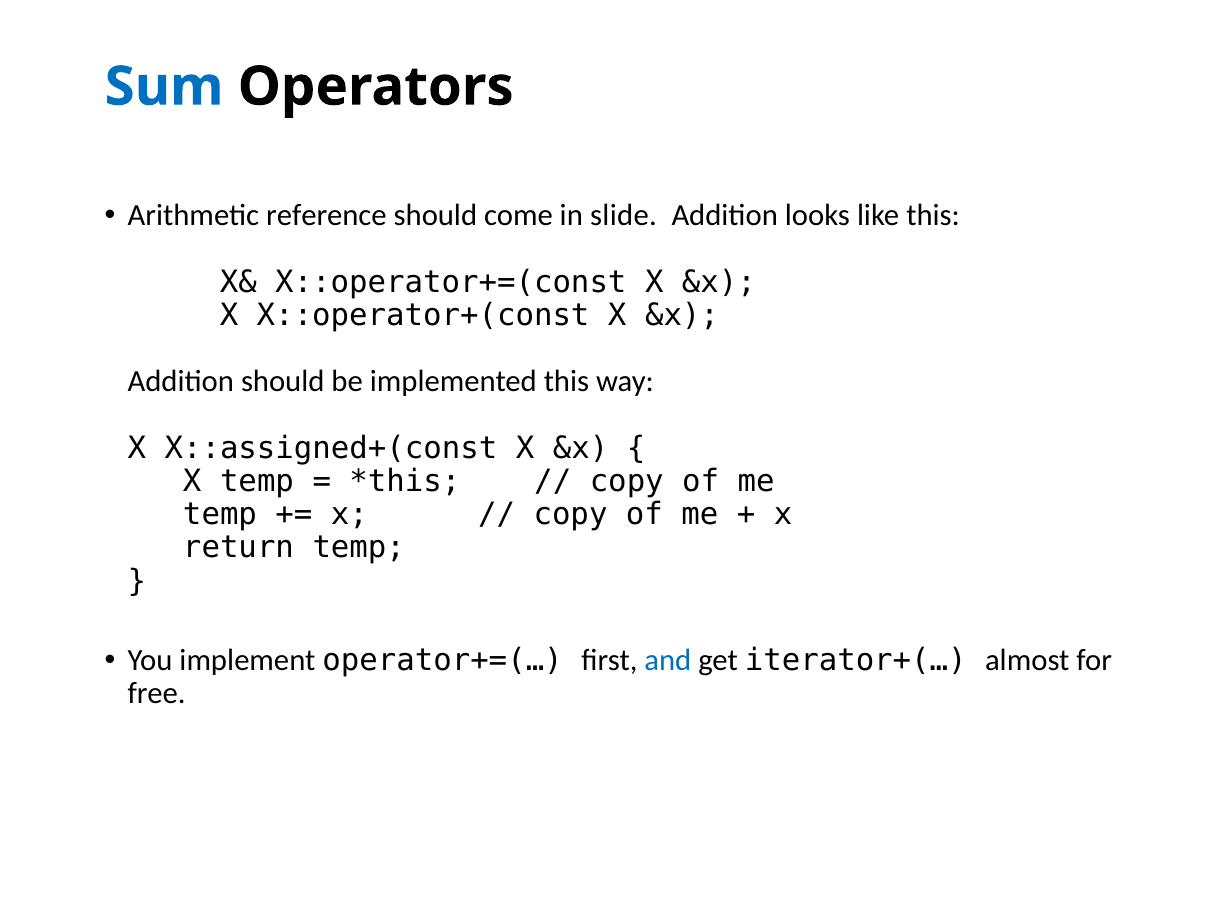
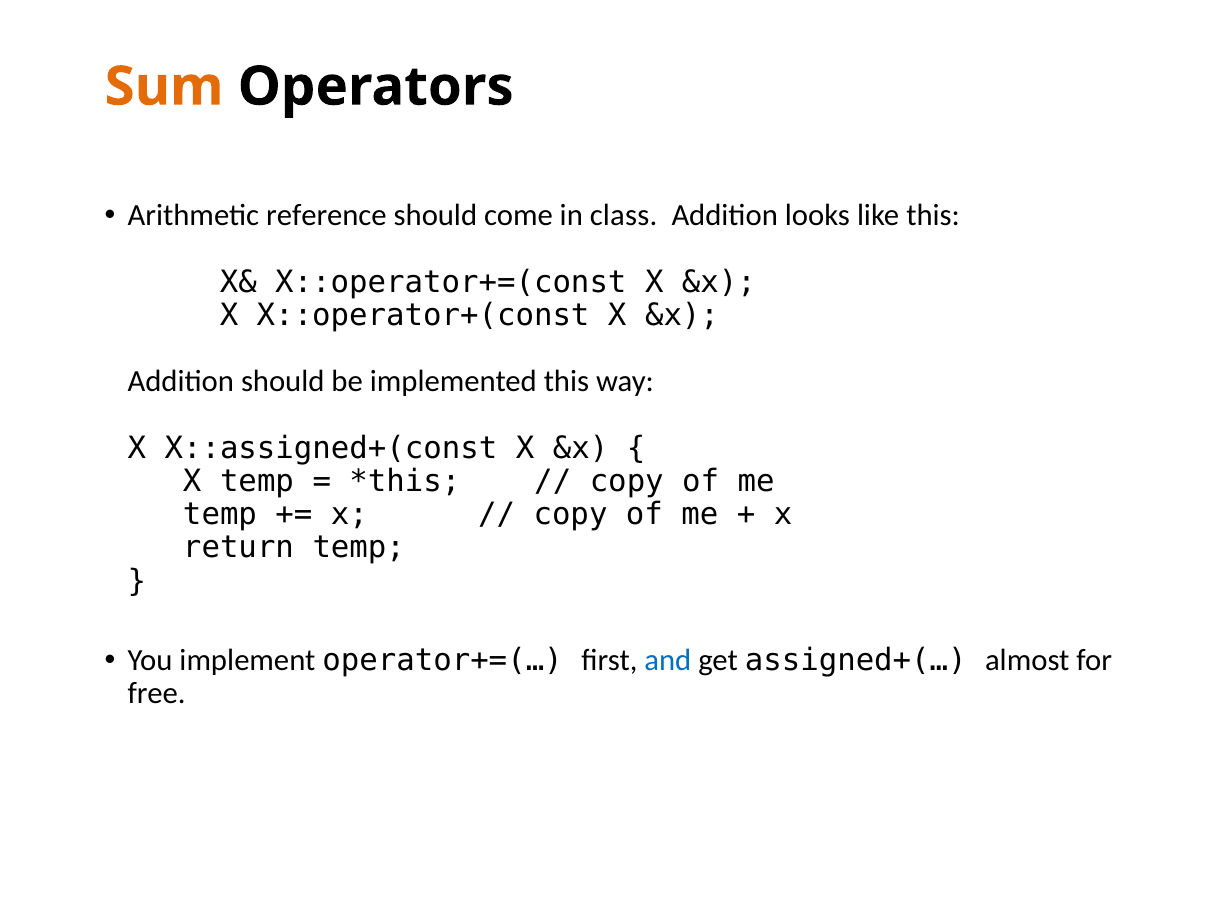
Sum colour: blue -> orange (164, 87)
slide: slide -> class (624, 216)
iterator+(…: iterator+(… -> assigned+(… (856, 660)
